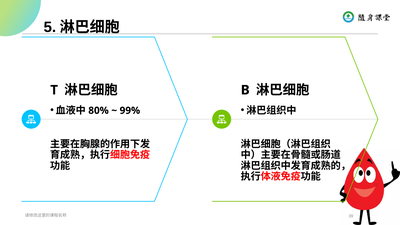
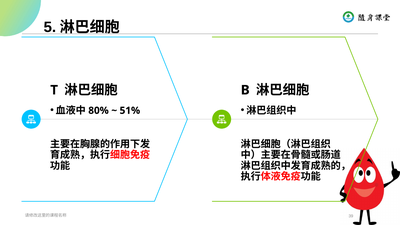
99%: 99% -> 51% (130, 111)
